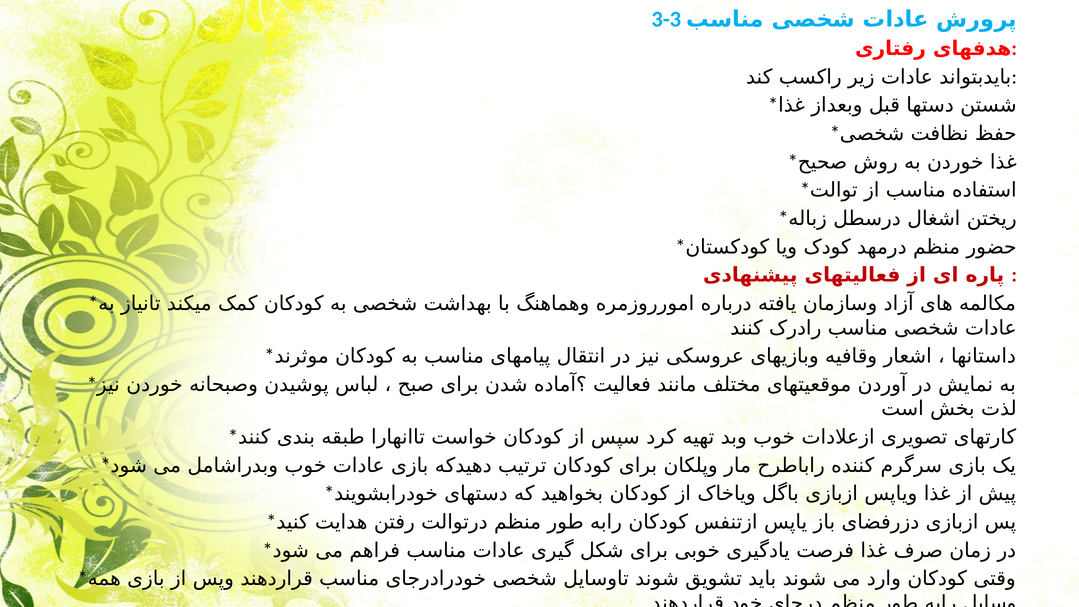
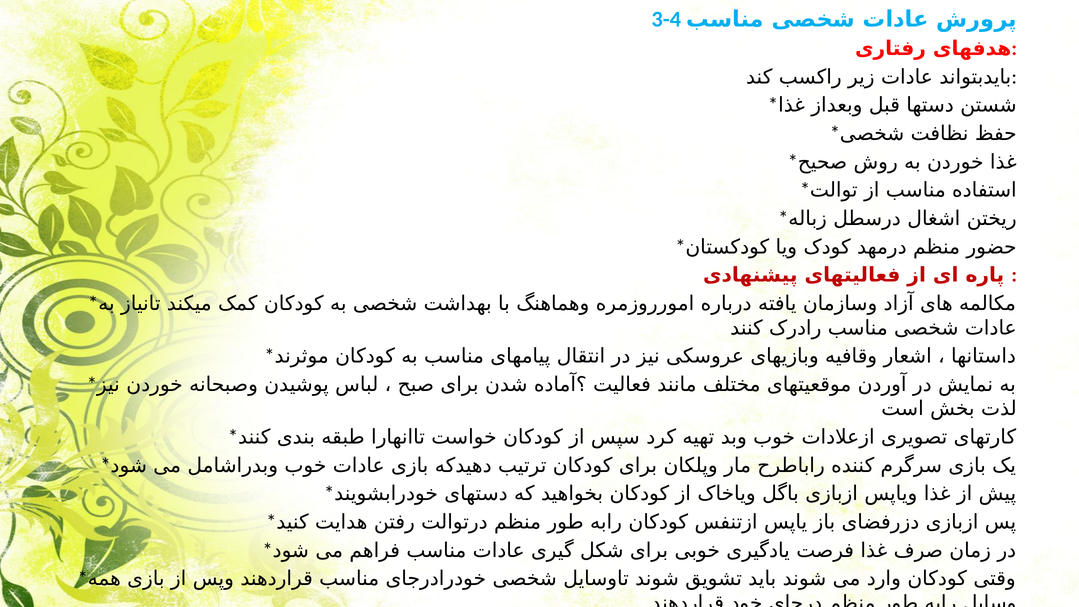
3-3: 3-3 -> 3-4 (666, 19)
